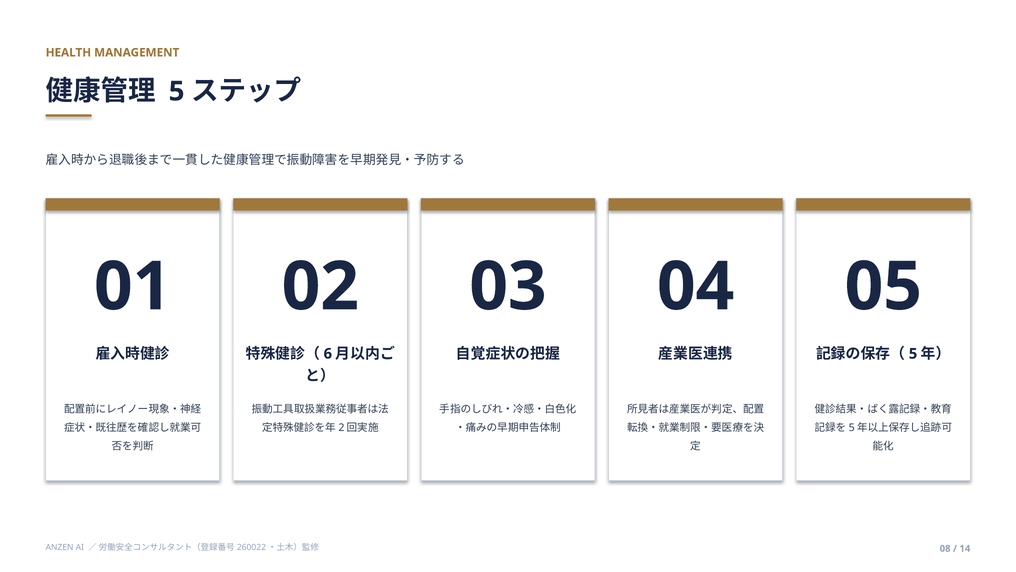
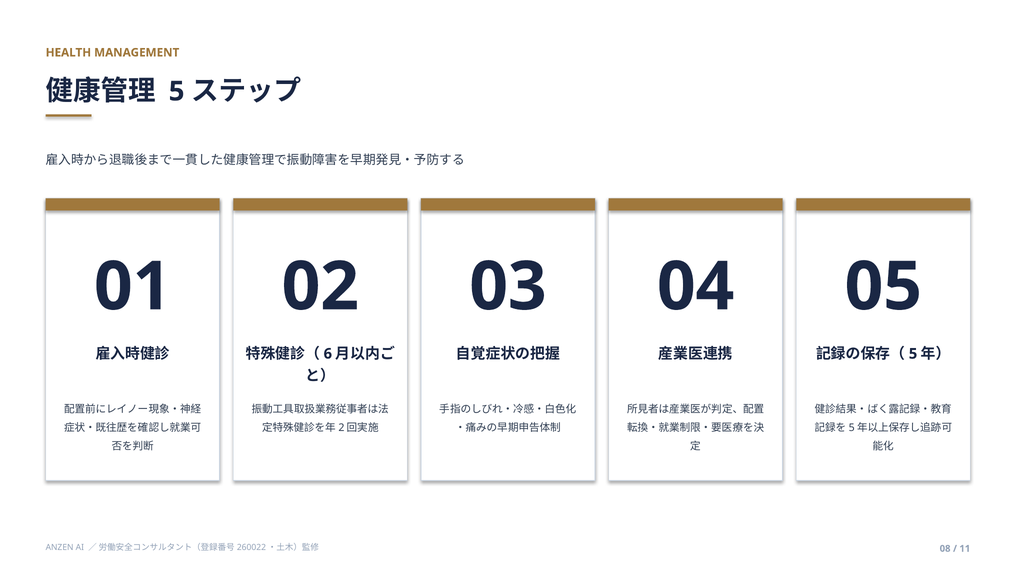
14: 14 -> 11 (965, 548)
